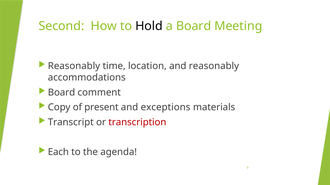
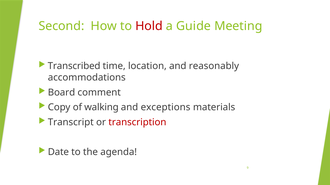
Hold colour: black -> red (149, 26)
a Board: Board -> Guide (194, 26)
Reasonably: Reasonably -> Transcribed (74, 66)
present: present -> walking (101, 108)
Each: Each -> Date (58, 153)
